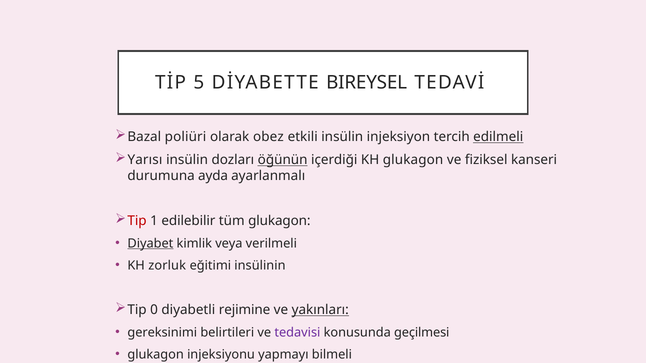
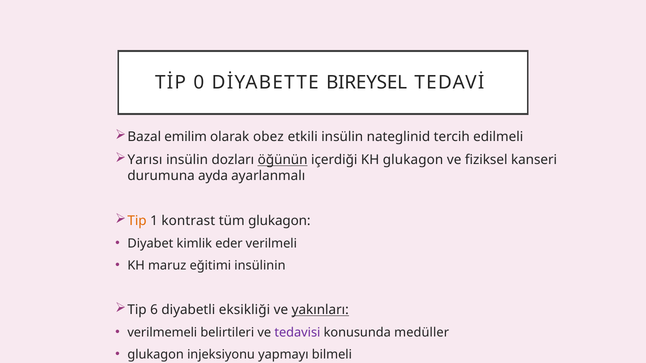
5: 5 -> 0 (199, 82)
poliüri: poliüri -> emilim (186, 137)
injeksiyon: injeksiyon -> nateglinid (398, 137)
edilmeli underline: present -> none (498, 137)
Tip colour: red -> orange (137, 221)
edilebilir: edilebilir -> kontrast (188, 221)
Diyabet underline: present -> none (150, 244)
veya: veya -> eder (229, 244)
zorluk: zorluk -> maruz (167, 266)
0: 0 -> 6 (154, 310)
rejimine: rejimine -> eksikliği (244, 310)
gereksinimi: gereksinimi -> verilmemeli (162, 333)
geçilmesi: geçilmesi -> medüller (422, 333)
